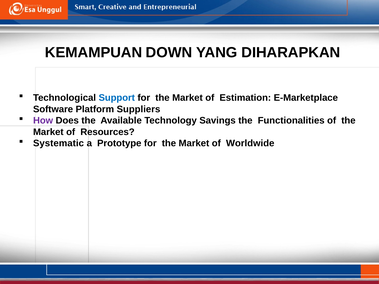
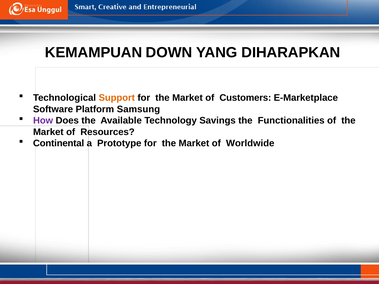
Support colour: blue -> orange (117, 98)
Estimation: Estimation -> Customers (245, 98)
Suppliers: Suppliers -> Samsung (138, 109)
Systematic: Systematic -> Continental (59, 143)
